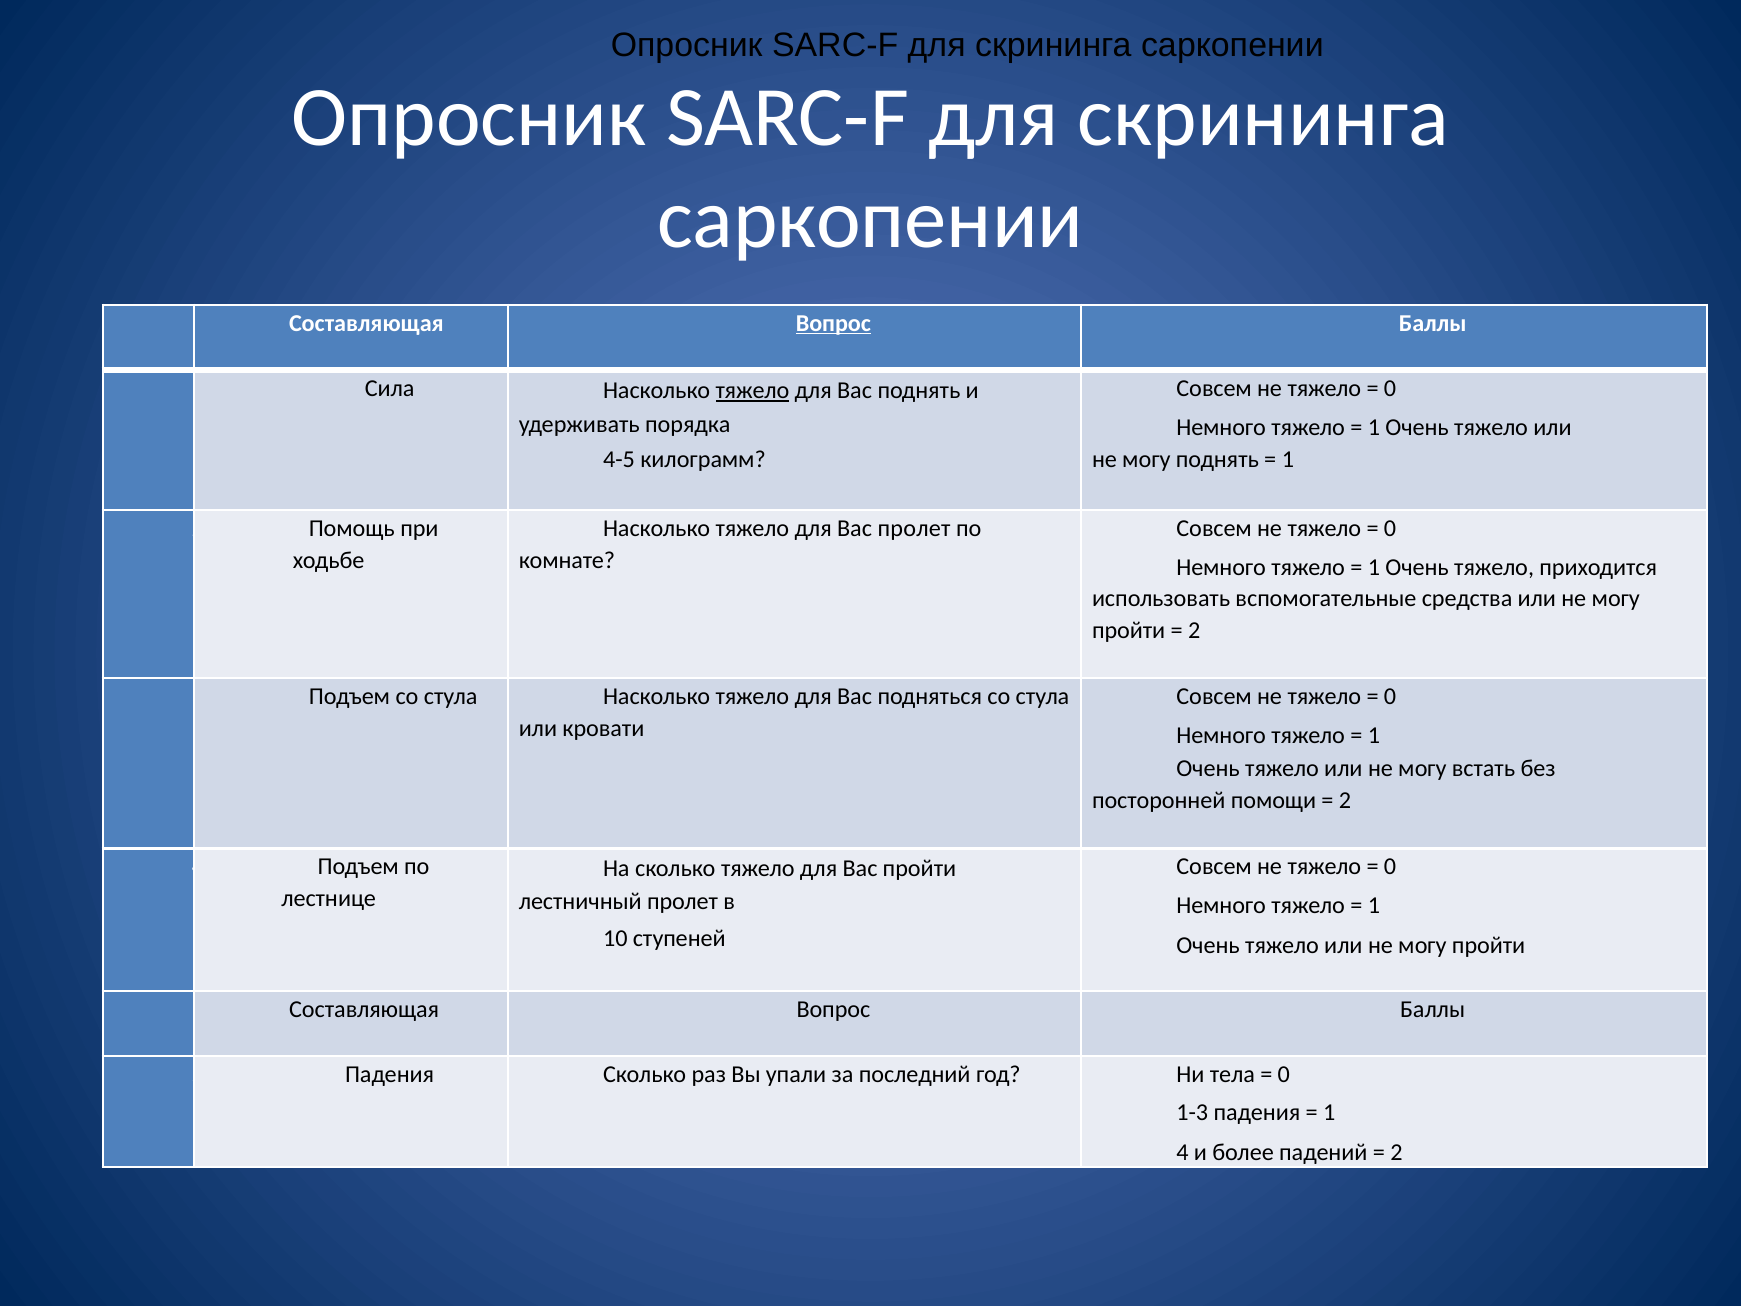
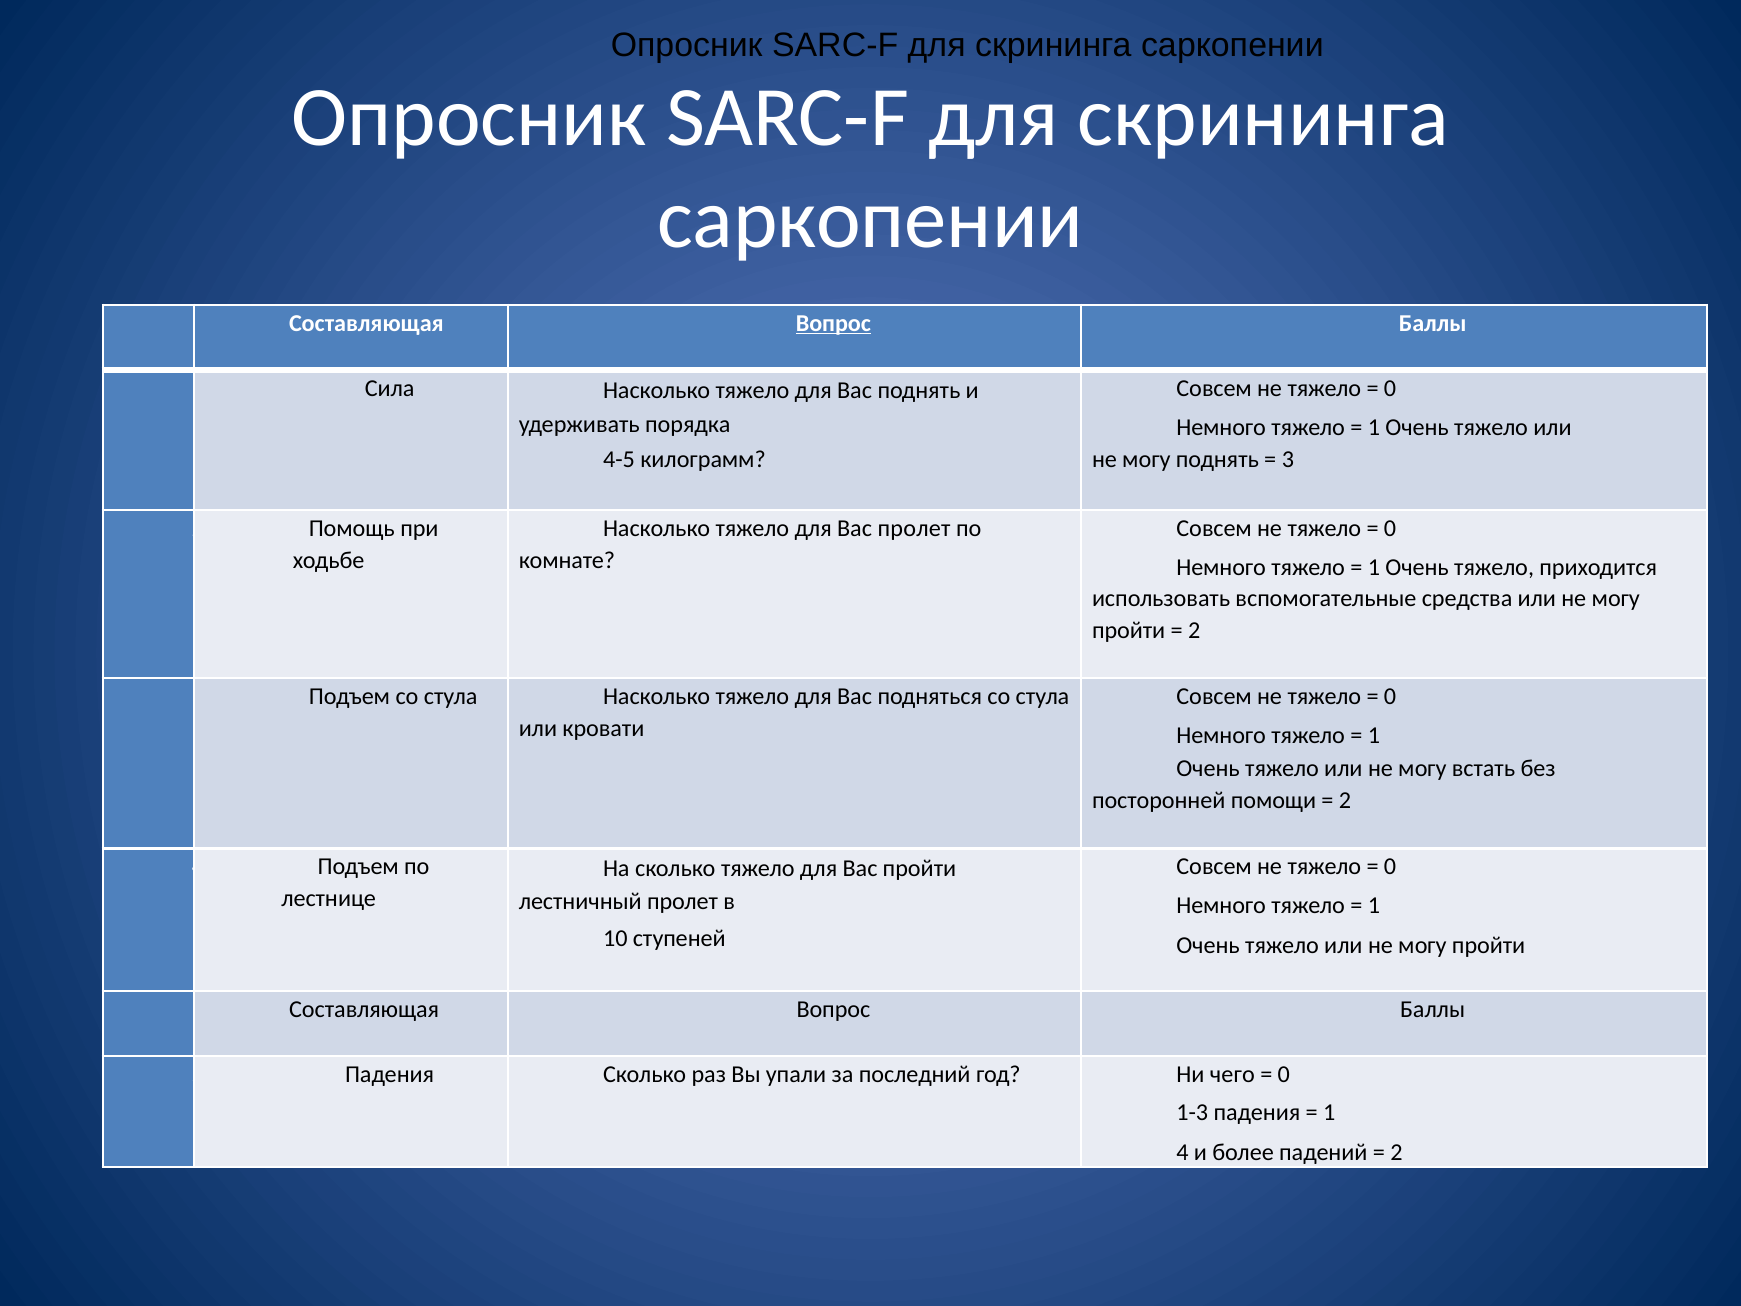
тяжело underline: present -> none (752, 391)
1: 1 -> 3 (1288, 459)
тела: тела -> чего (1232, 1074)
